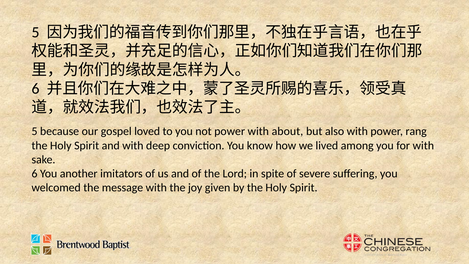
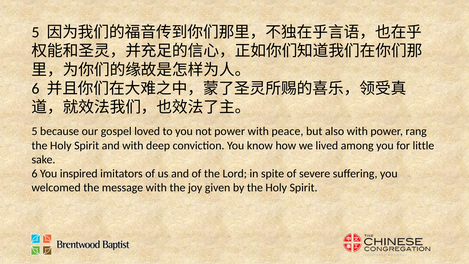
about: about -> peace (287, 131)
for with: with -> little (423, 145)
another: another -> inspired (79, 174)
